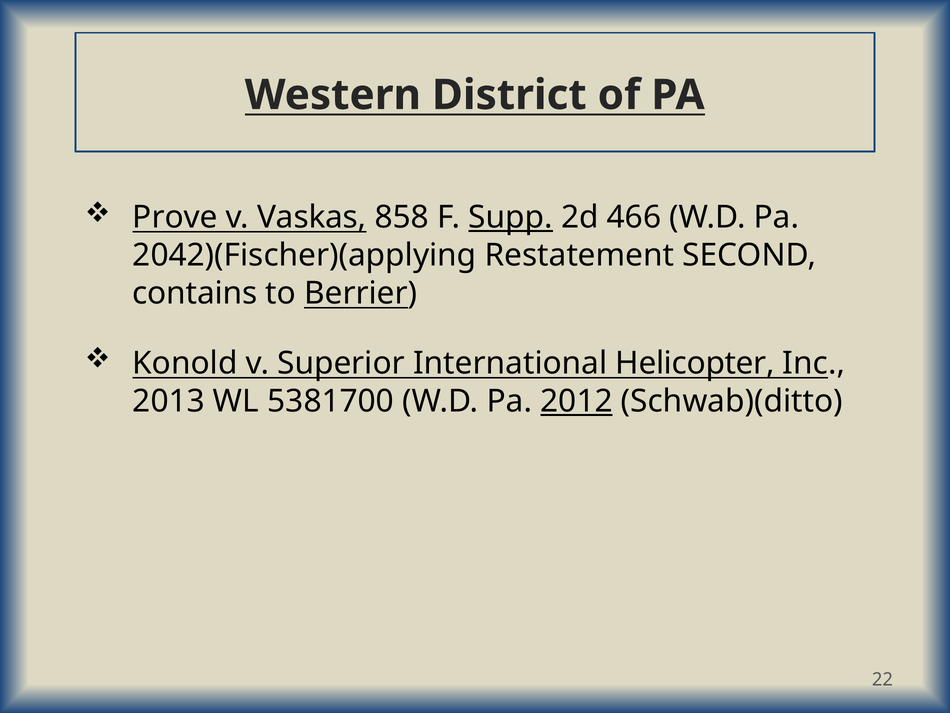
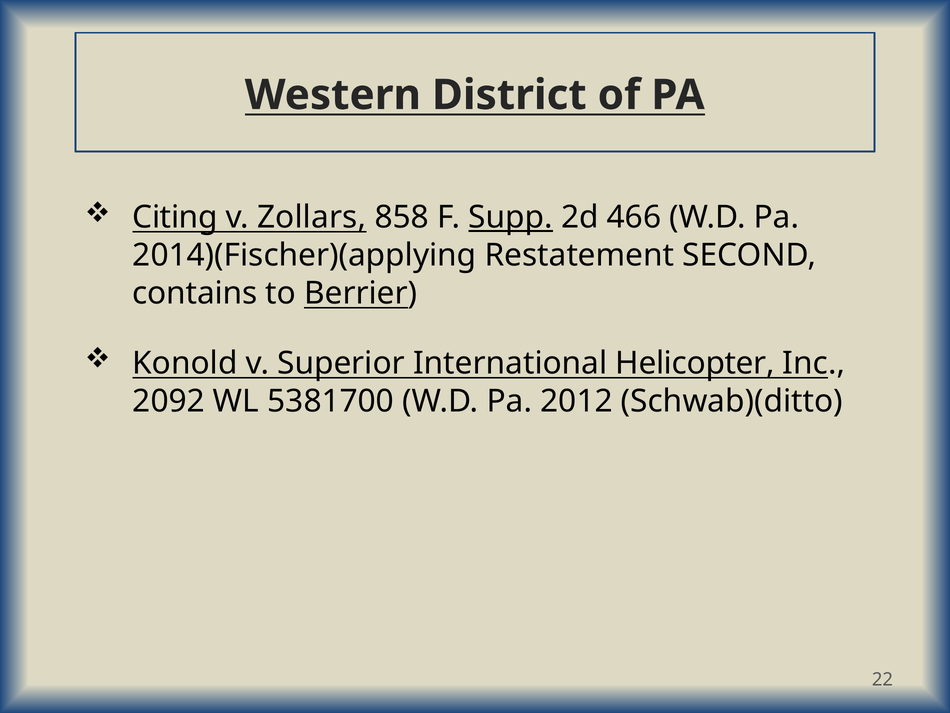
Prove: Prove -> Citing (175, 217)
Vaskas: Vaskas -> Zollars (312, 217)
2042)(Fischer)(applying: 2042)(Fischer)(applying -> 2014)(Fischer)(applying (304, 255)
2013: 2013 -> 2092 (169, 401)
2012 underline: present -> none (577, 401)
